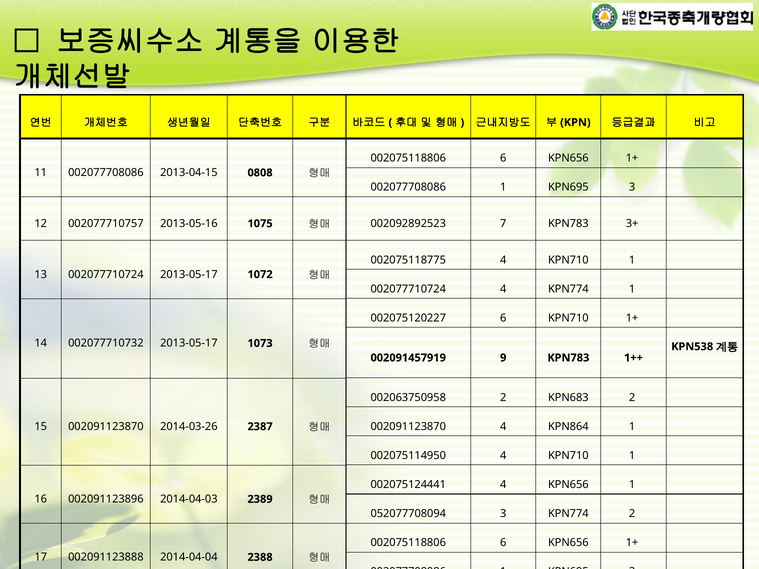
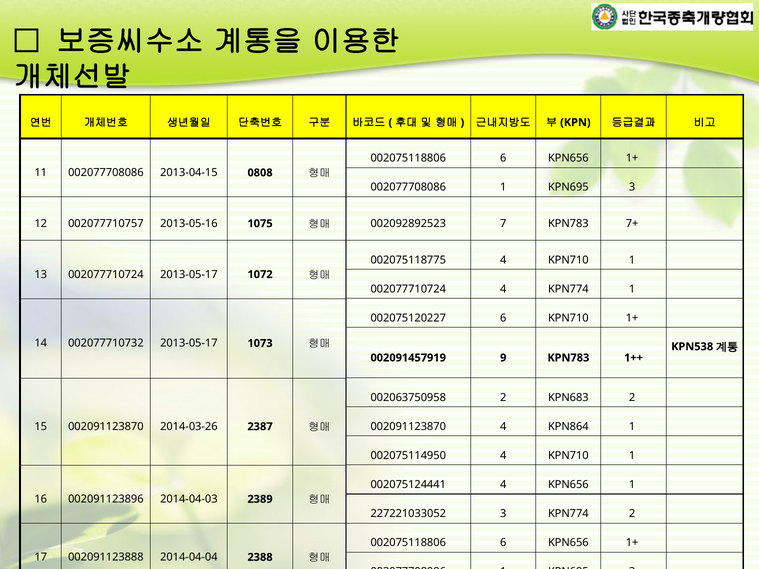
3+: 3+ -> 7+ (632, 224)
052077708094: 052077708094 -> 227221033052 (408, 514)
